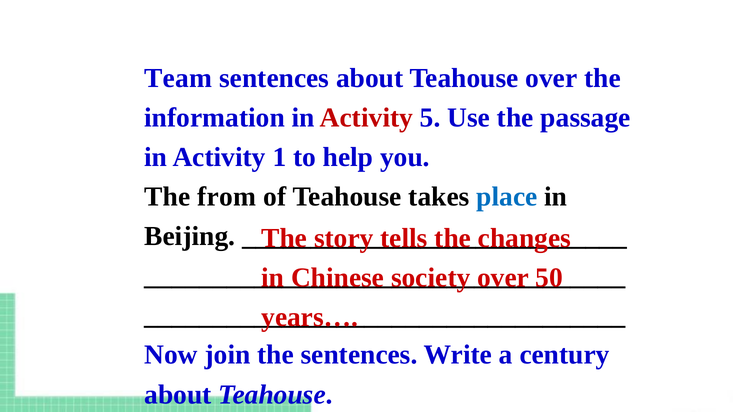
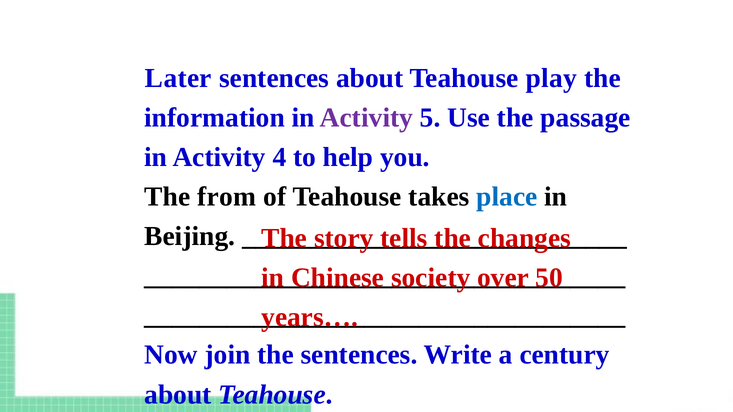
Team: Team -> Later (178, 78)
Teahouse over: over -> play (551, 78)
Activity colour: red -> purple (366, 118)
1: 1 -> 4 (279, 157)
